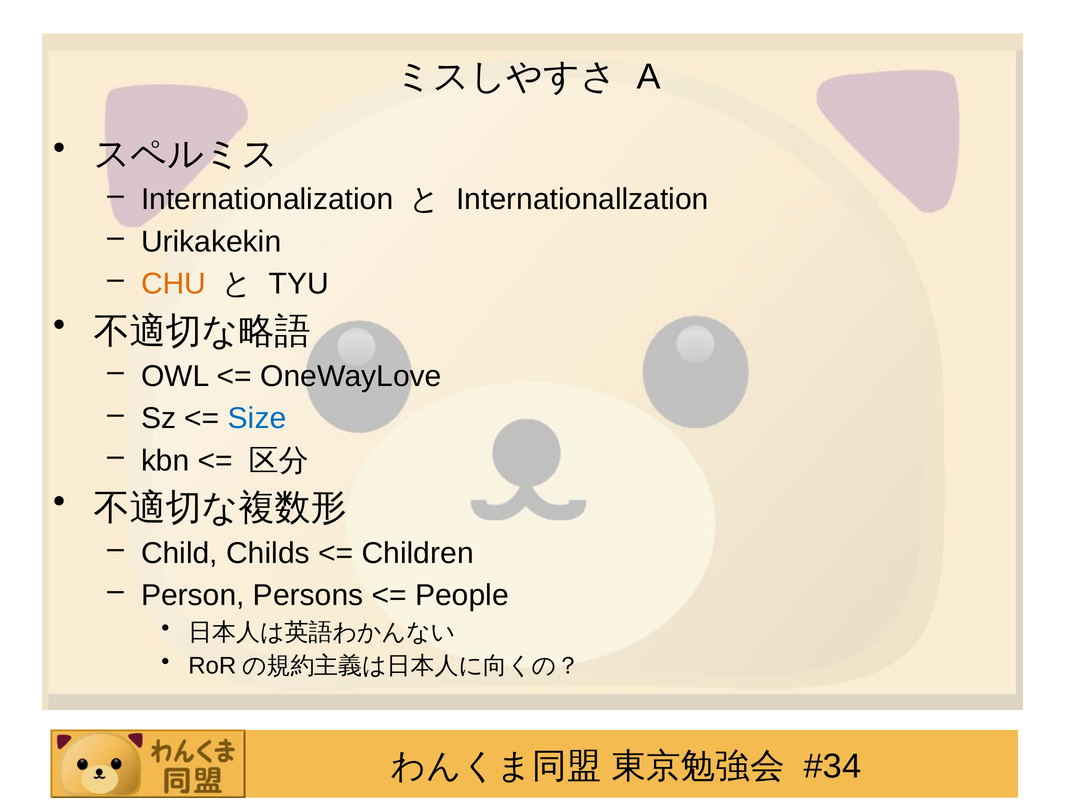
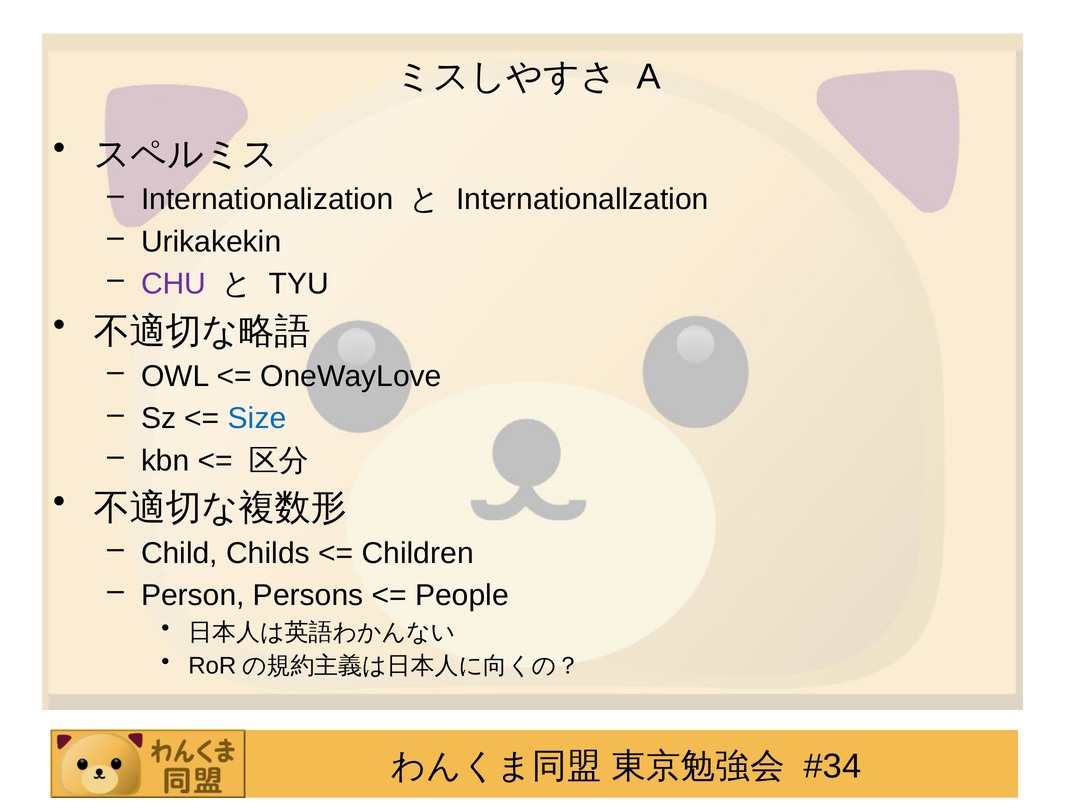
CHU colour: orange -> purple (174, 284)
